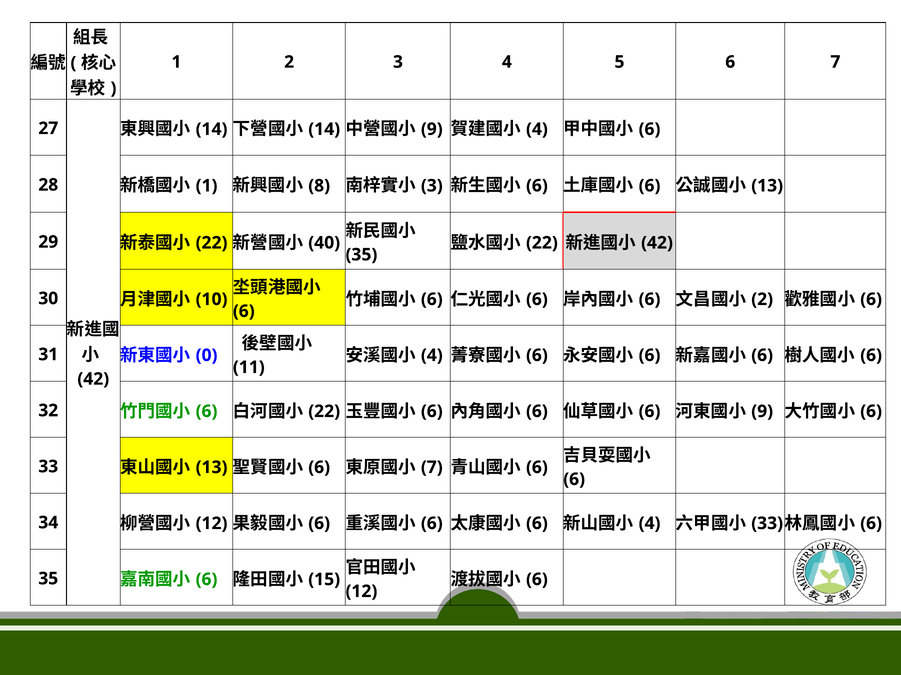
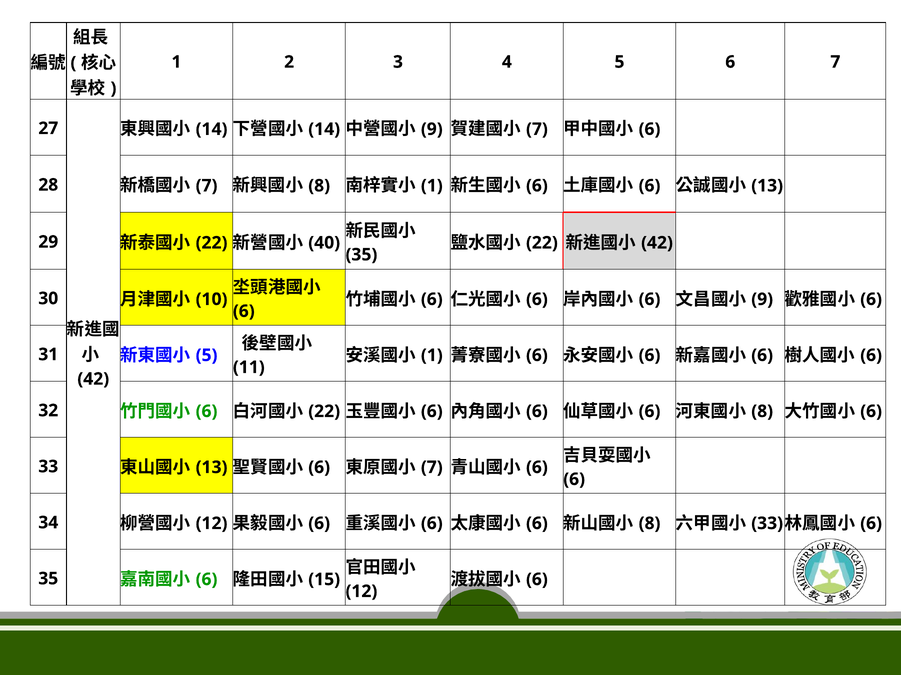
4: 4 -> 7 (537, 129)
1: 1 -> 7 (207, 186)
3: 3 -> 1 (432, 186)
2: 2 -> 9 (762, 300)
4: 4 -> 1 (432, 356)
0: 0 -> 5 (207, 356)
9: 9 -> 8 (762, 412)
4: 4 -> 8 (650, 524)
